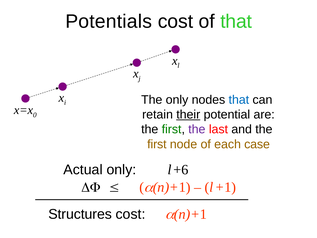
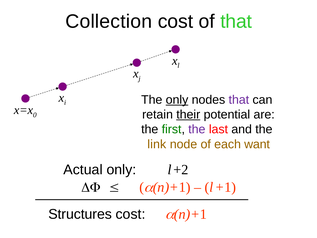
Potentials: Potentials -> Collection (109, 21)
only underline: none -> present (177, 100)
that colour: blue -> purple (239, 100)
first: first -> link (157, 144)
case: case -> want (257, 144)
+6: +6 -> +2 (181, 170)
